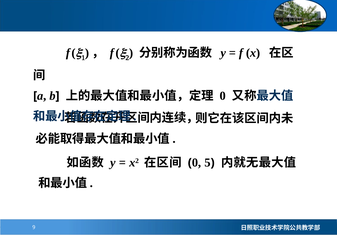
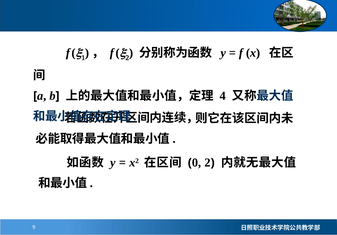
0: 0 -> 4 (223, 96)
0 5: 5 -> 2 (207, 163)
